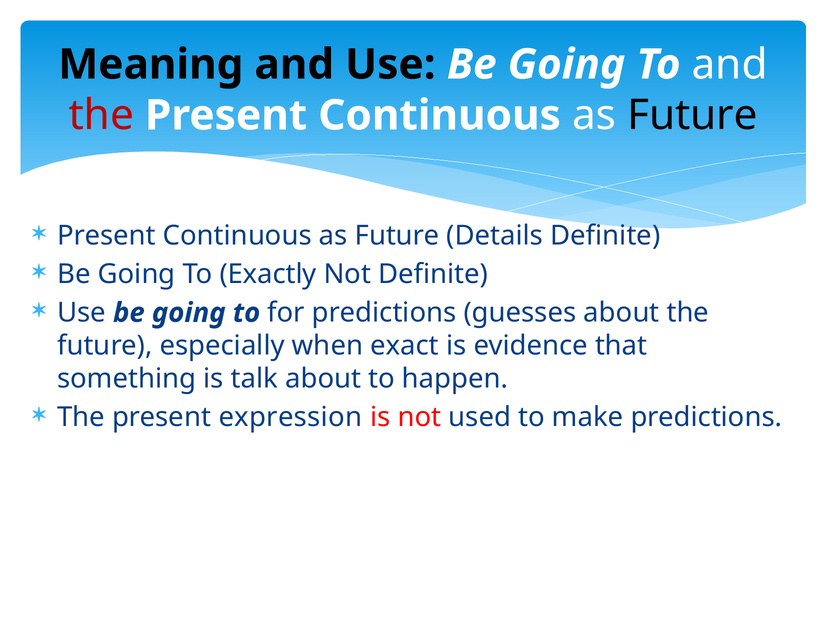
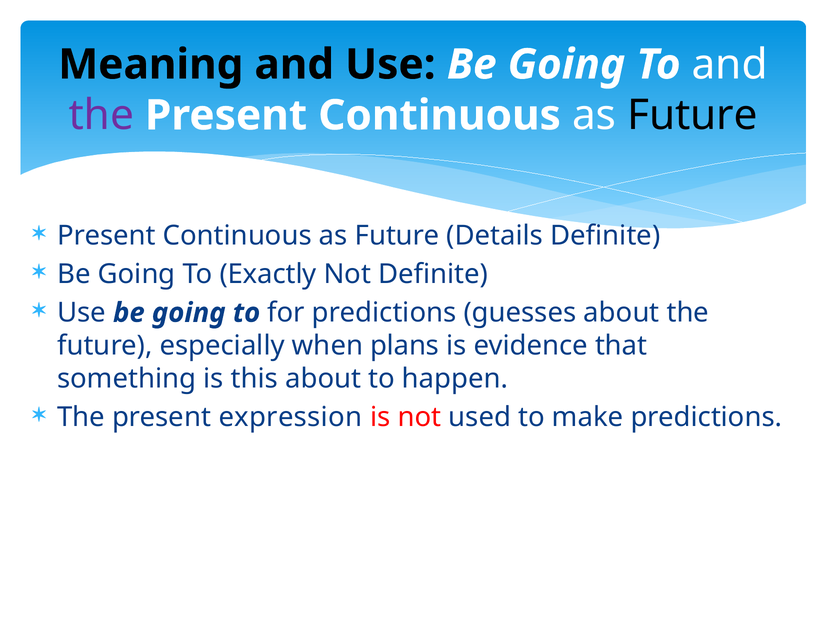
the colour: red -> purple (101, 116)
exact: exact -> plans (405, 346)
talk: talk -> this (254, 379)
